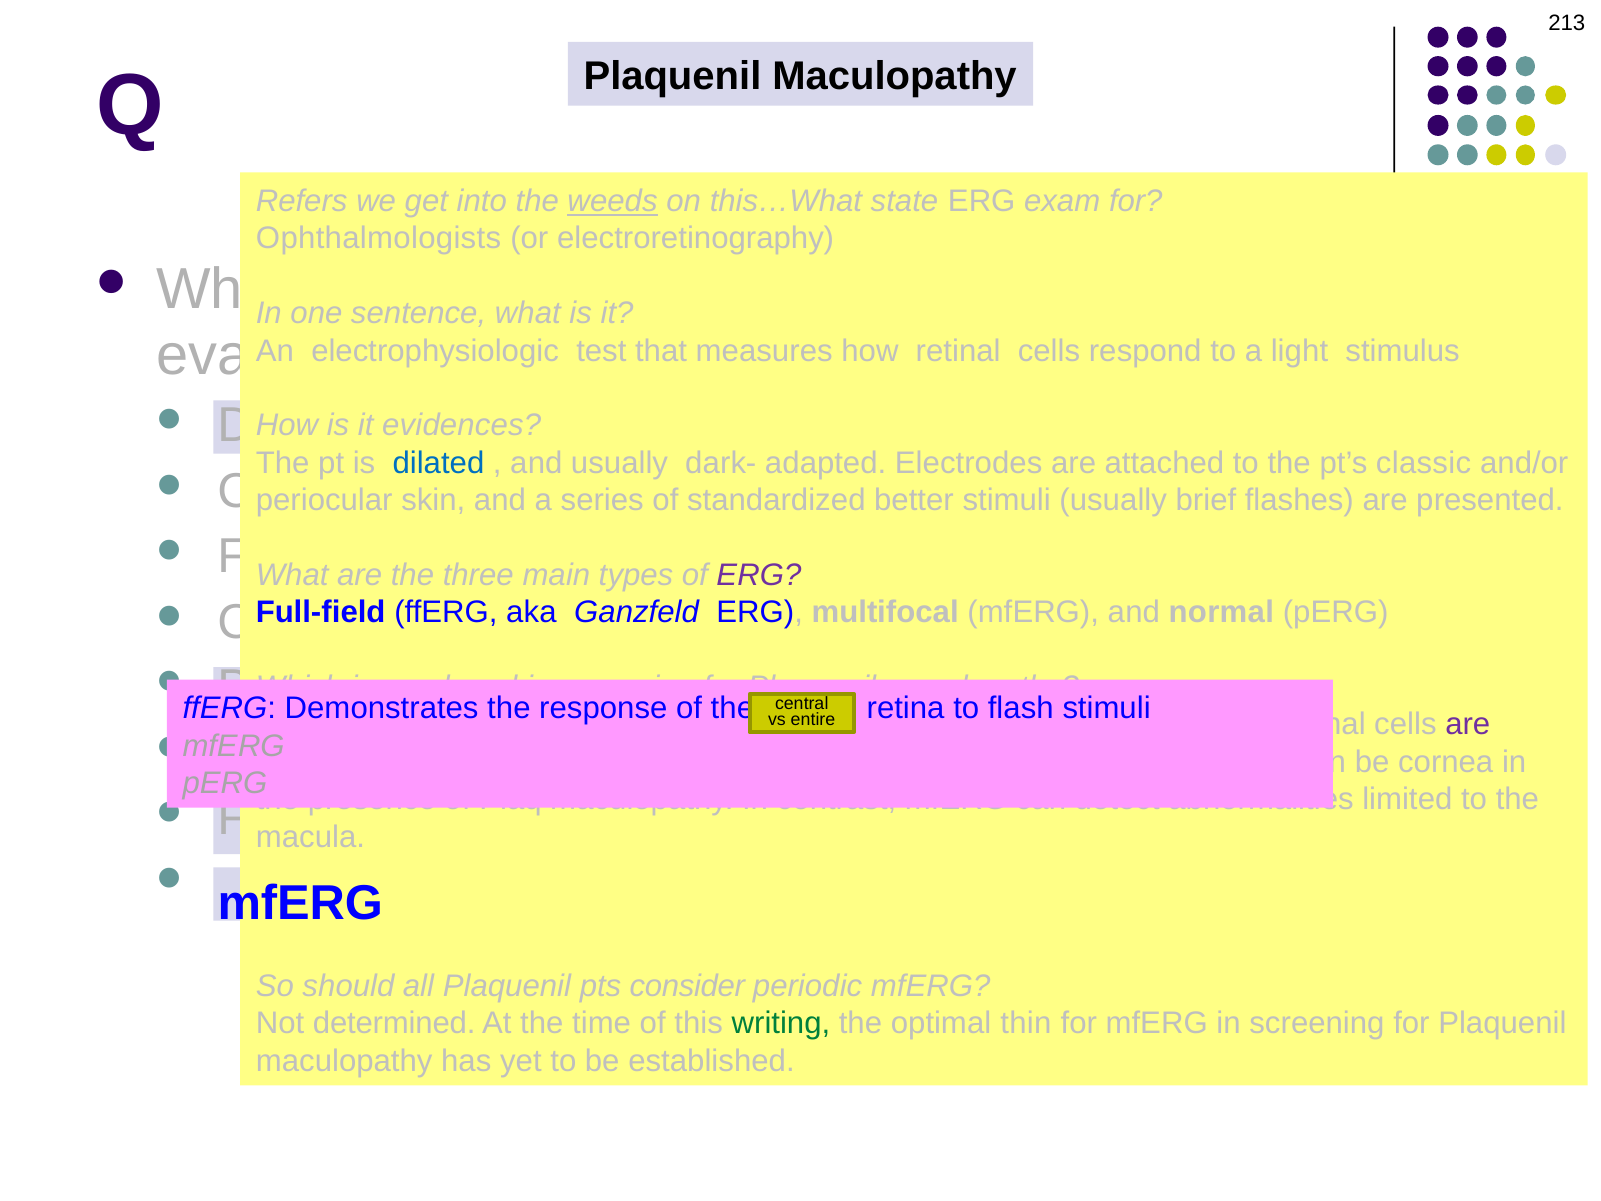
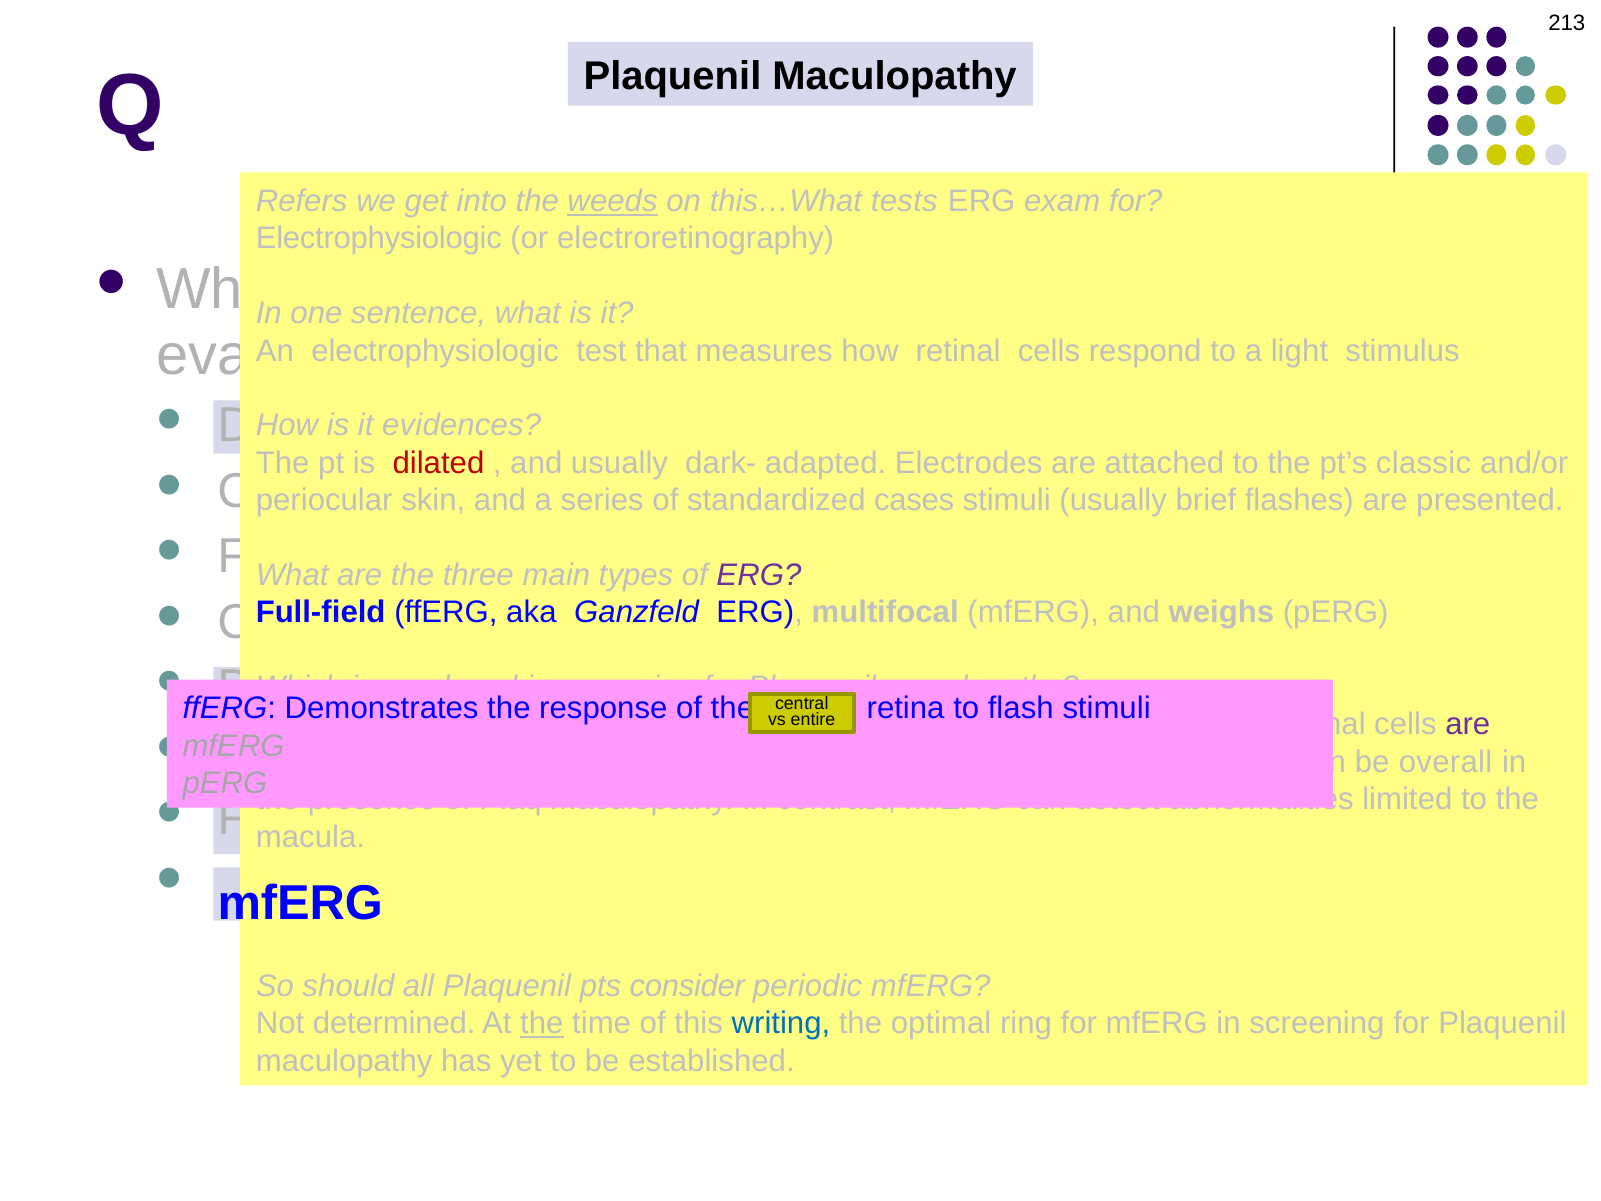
state: state -> tests (904, 201)
Ophthalmologists: Ophthalmologists -> Electrophysiologic (379, 239)
dilated colour: blue -> red (438, 463)
better: better -> cases (914, 500)
normal: normal -> weighs (1221, 612)
be cornea: cornea -> overall (1446, 762)
the underline: none -> present (542, 1024)
writing colour: green -> blue (781, 1024)
thin: thin -> ring (1026, 1024)
